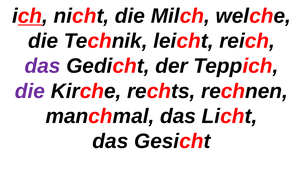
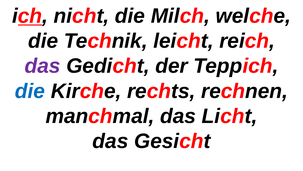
die colour: purple -> blue (30, 91)
